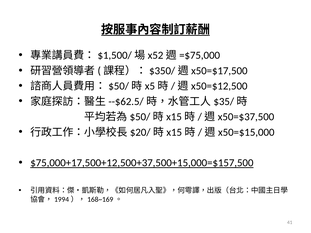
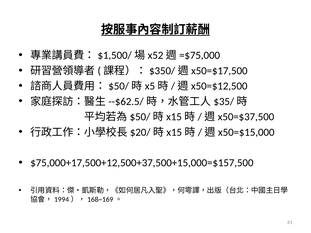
$75,000+17,500+12,500+37,500+15,000=$157,500 underline: present -> none (142, 163)
